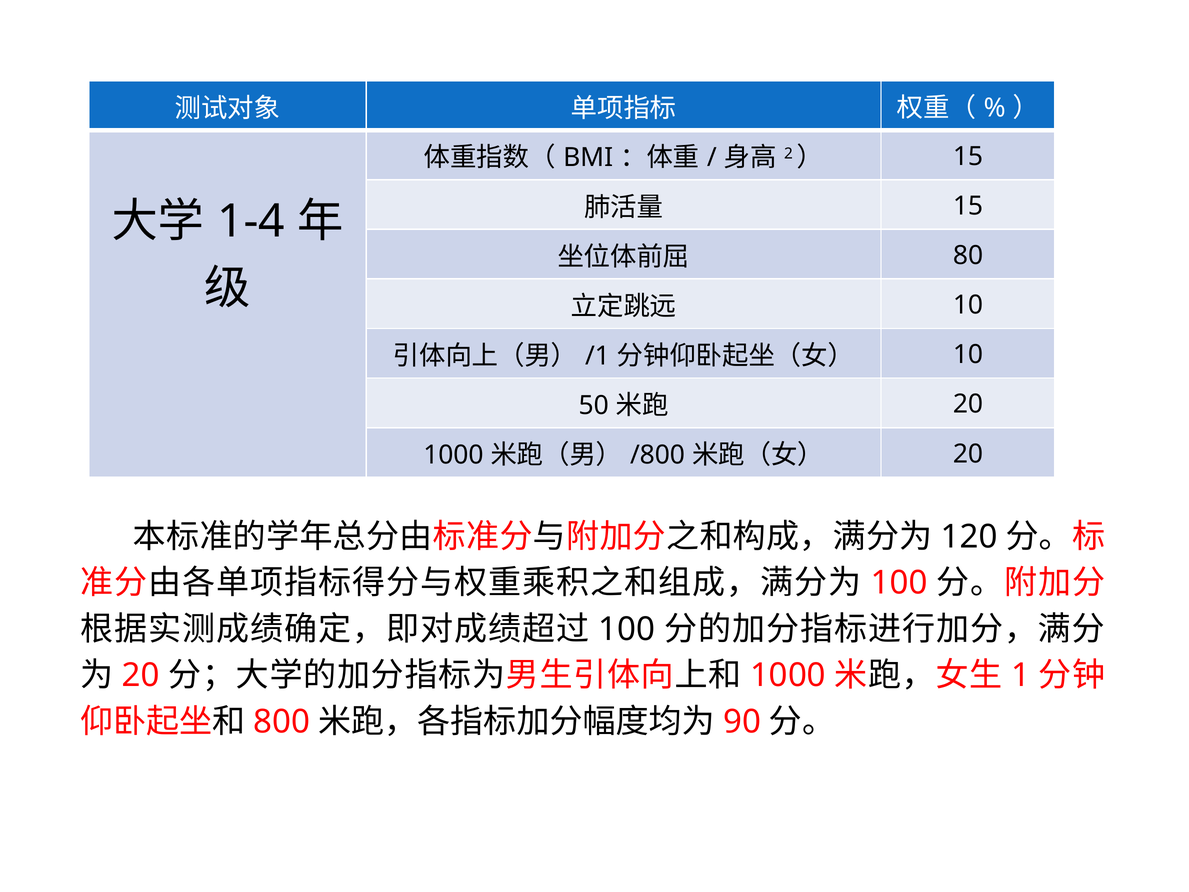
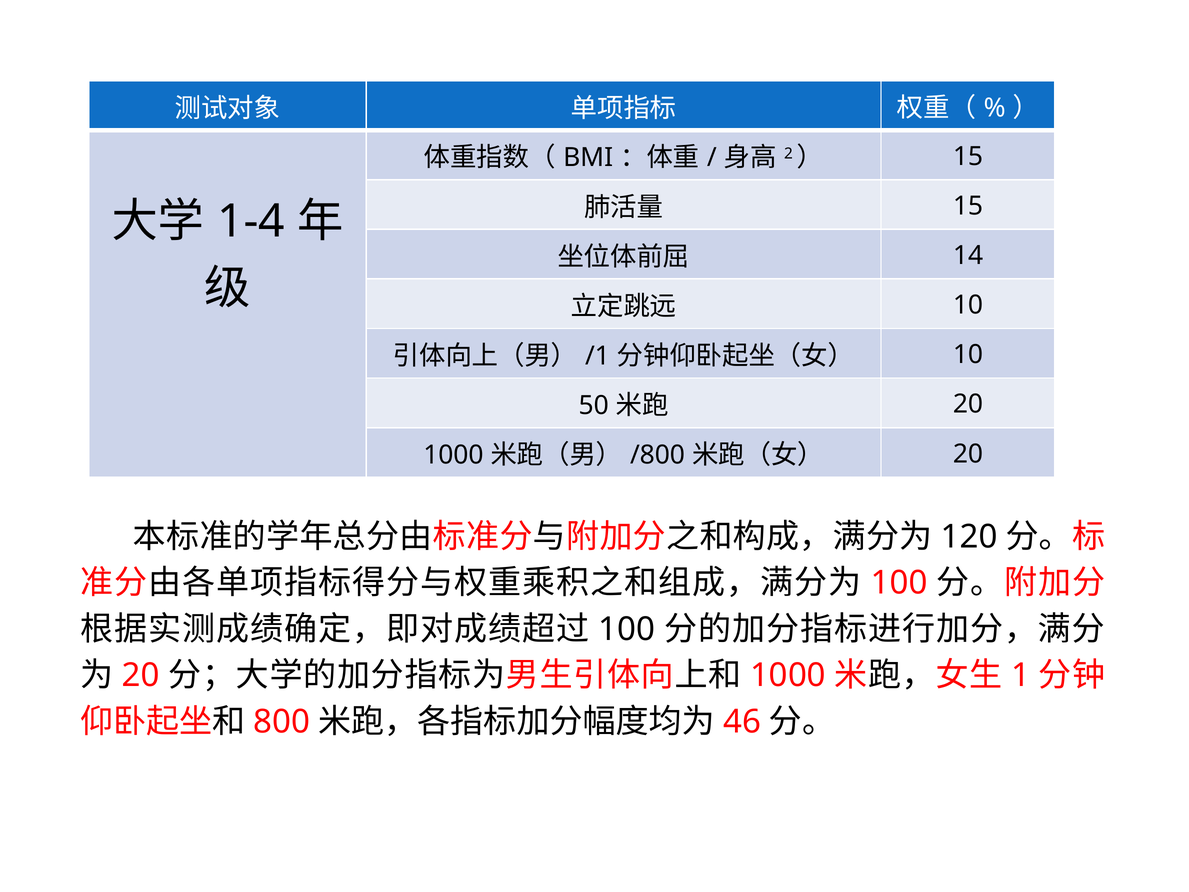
80: 80 -> 14 (968, 256)
90: 90 -> 46 (742, 722)
